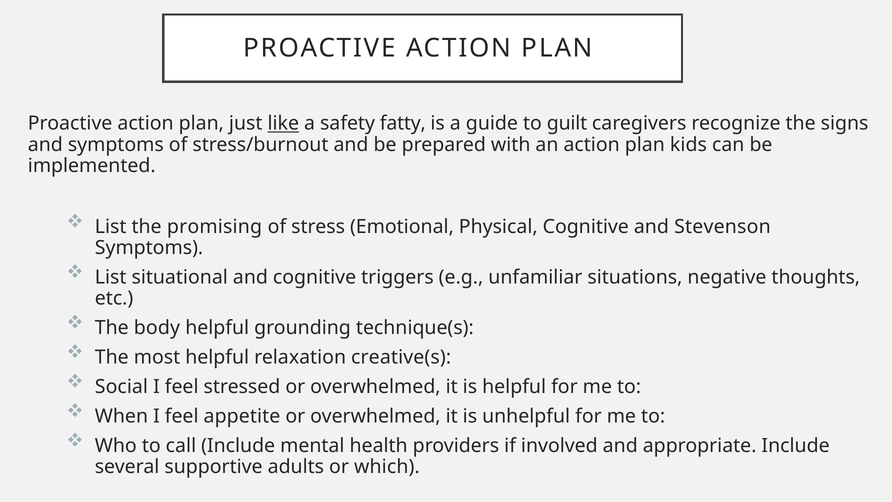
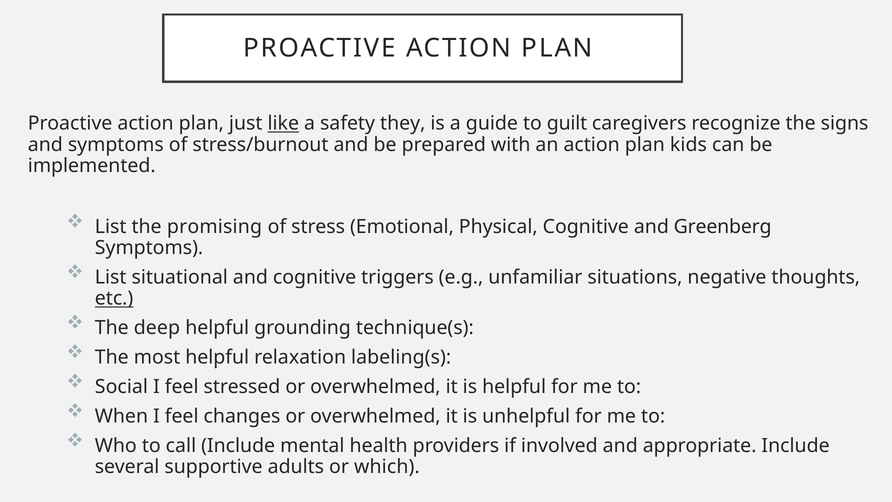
fatty: fatty -> they (403, 123)
Stevenson: Stevenson -> Greenberg (723, 227)
etc underline: none -> present (114, 298)
body: body -> deep (157, 328)
creative(s: creative(s -> labeling(s (401, 357)
appetite: appetite -> changes (242, 416)
